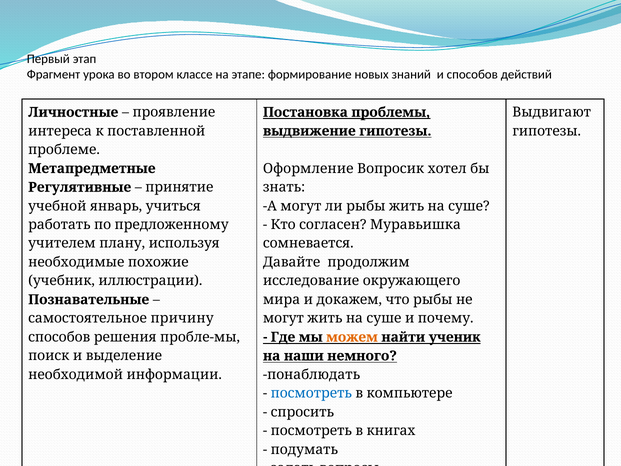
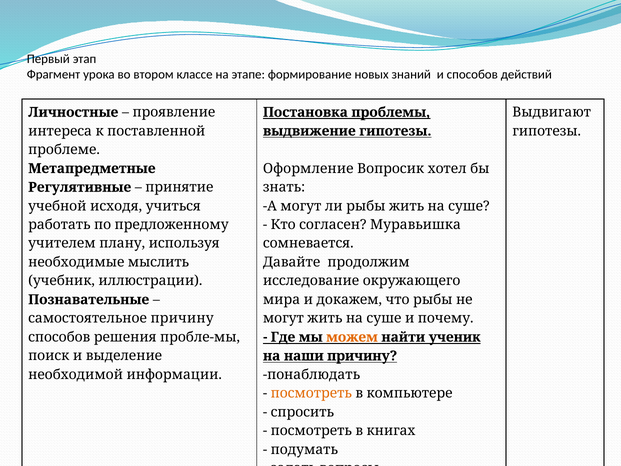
январь: январь -> исходя (116, 206)
похожие: похожие -> мыслить (158, 262)
наши немного: немного -> причину (362, 356)
посмотреть colour: blue -> orange (311, 393)
